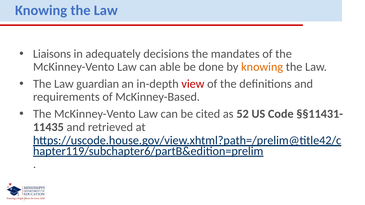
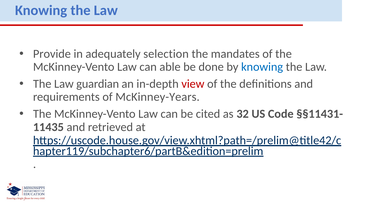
Liaisons: Liaisons -> Provide (52, 54)
decisions: decisions -> selection (166, 54)
knowing colour: orange -> blue (262, 67)
McKinney-Based: McKinney-Based -> McKinney-Years (158, 97)
52: 52 -> 32 (243, 114)
